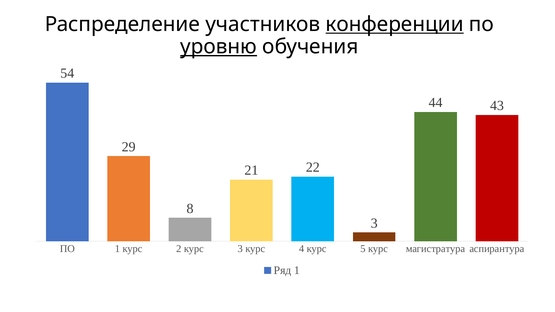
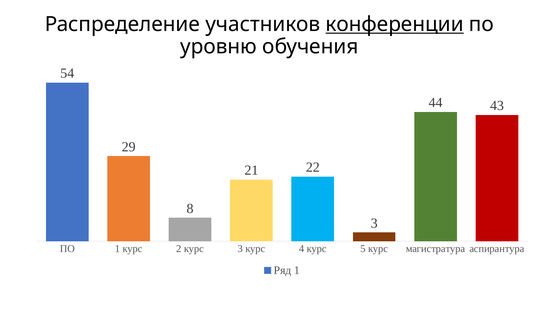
уровню underline: present -> none (219, 47)
